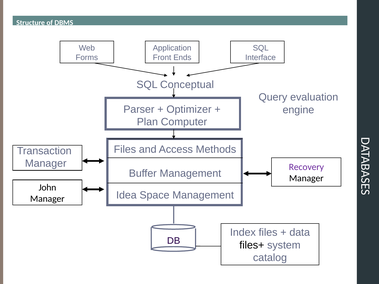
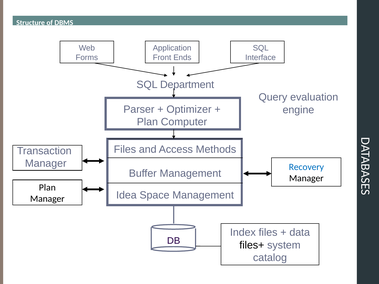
Conceptual: Conceptual -> Department (187, 85)
Recovery colour: purple -> blue (306, 167)
John: John -> Plan (47, 188)
